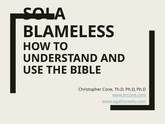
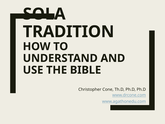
BLAMELESS: BLAMELESS -> TRADITION (69, 32)
